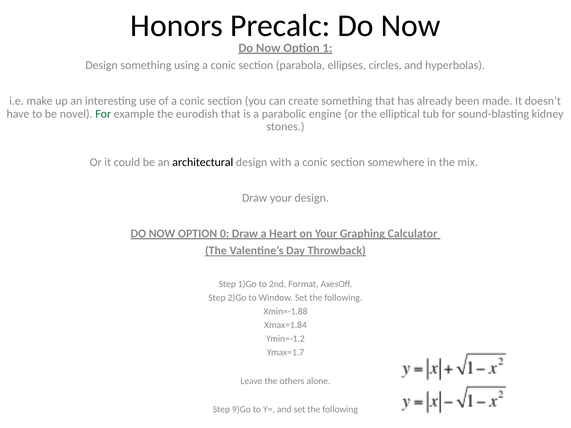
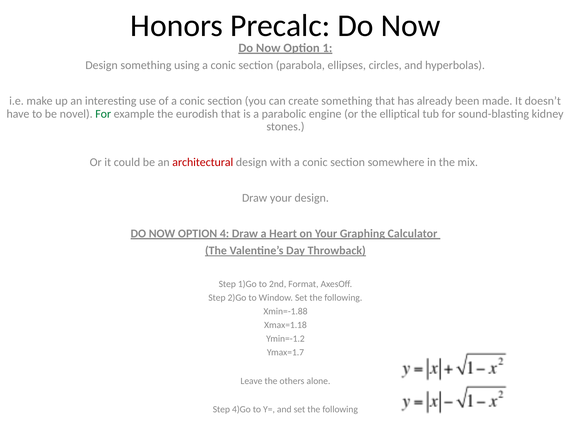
architectural colour: black -> red (203, 162)
0: 0 -> 4 (225, 234)
Xmax=1.84: Xmax=1.84 -> Xmax=1.18 (285, 325)
9)Go: 9)Go -> 4)Go (241, 410)
